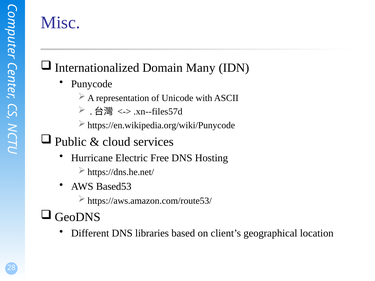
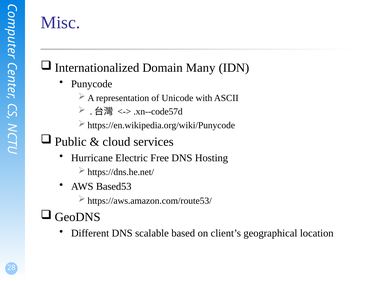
.xn--files57d: .xn--files57d -> .xn--code57d (158, 112)
libraries: libraries -> scalable (152, 234)
